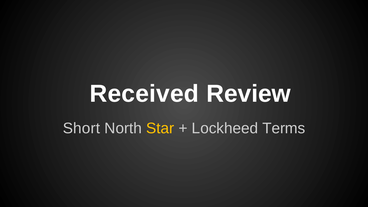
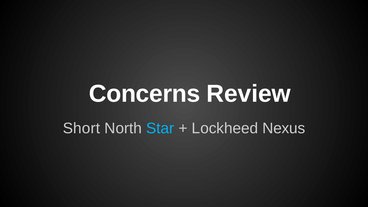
Received: Received -> Concerns (144, 94)
Star colour: yellow -> light blue (160, 128)
Terms: Terms -> Nexus (284, 128)
